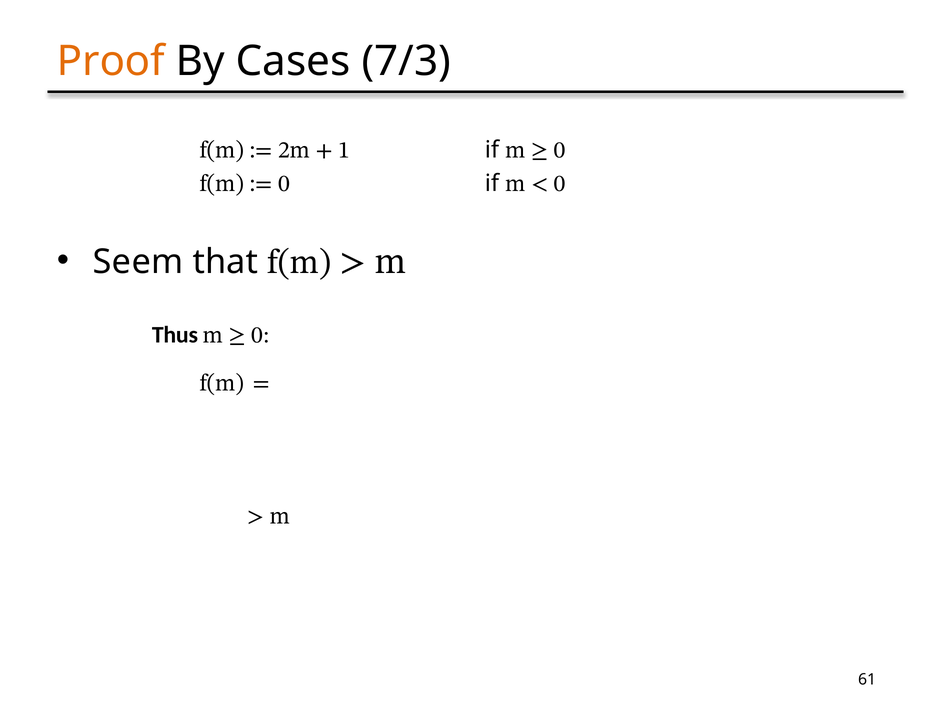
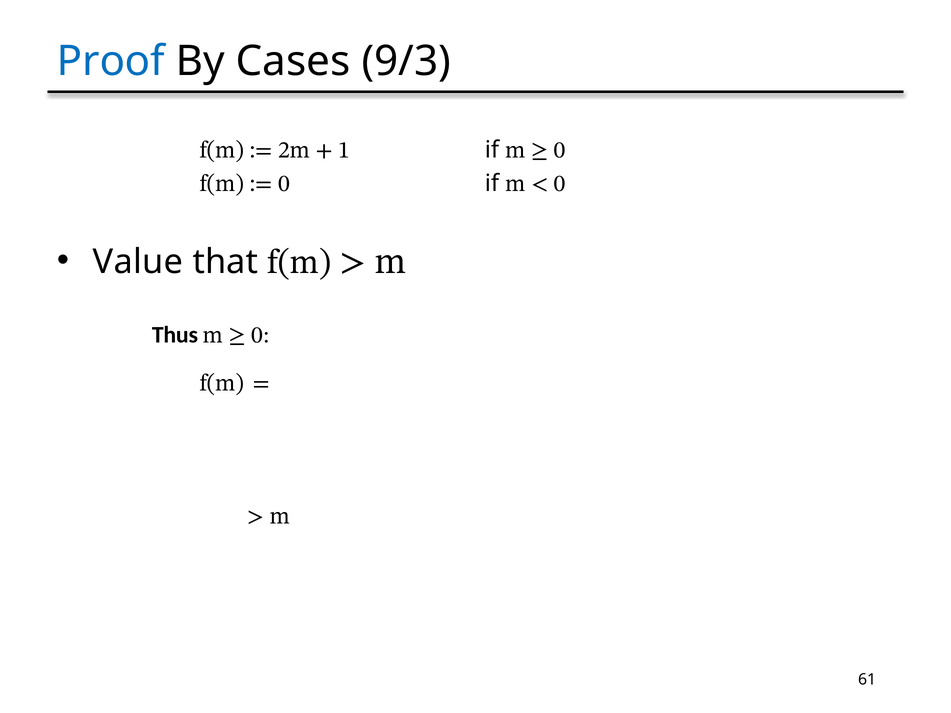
Proof colour: orange -> blue (111, 62)
7/3: 7/3 -> 9/3 (406, 62)
Seem: Seem -> Value (138, 262)
